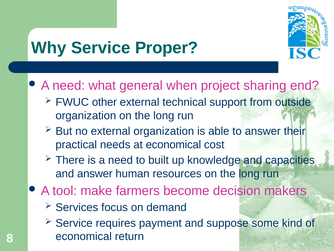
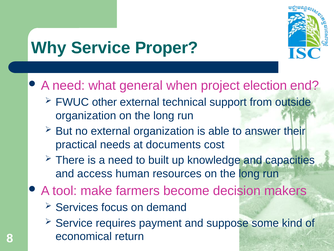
sharing: sharing -> election (265, 86)
at economical: economical -> documents (173, 144)
and answer: answer -> access (95, 173)
